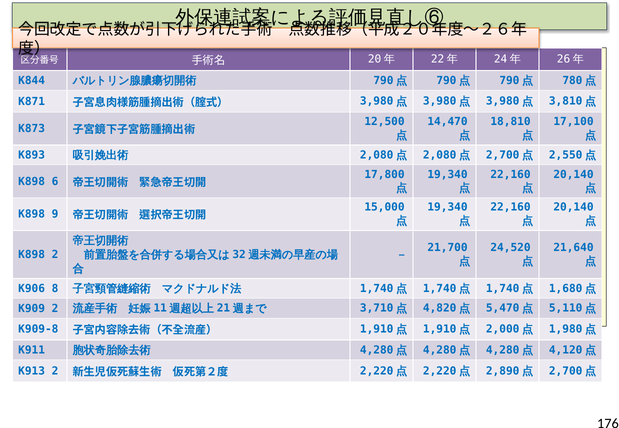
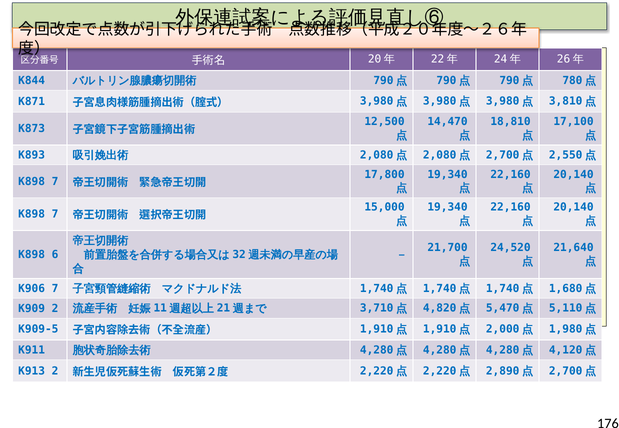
6: 6 -> 7 (55, 182)
9: 9 -> 7 (55, 215)
K898 2: 2 -> 6 (55, 255)
K906 8: 8 -> 7 (55, 289)
K909-8: K909-8 -> K909-5 (38, 330)
